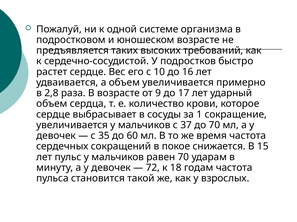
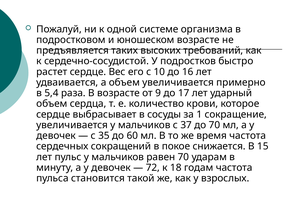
2,8: 2,8 -> 5,4 (51, 93)
